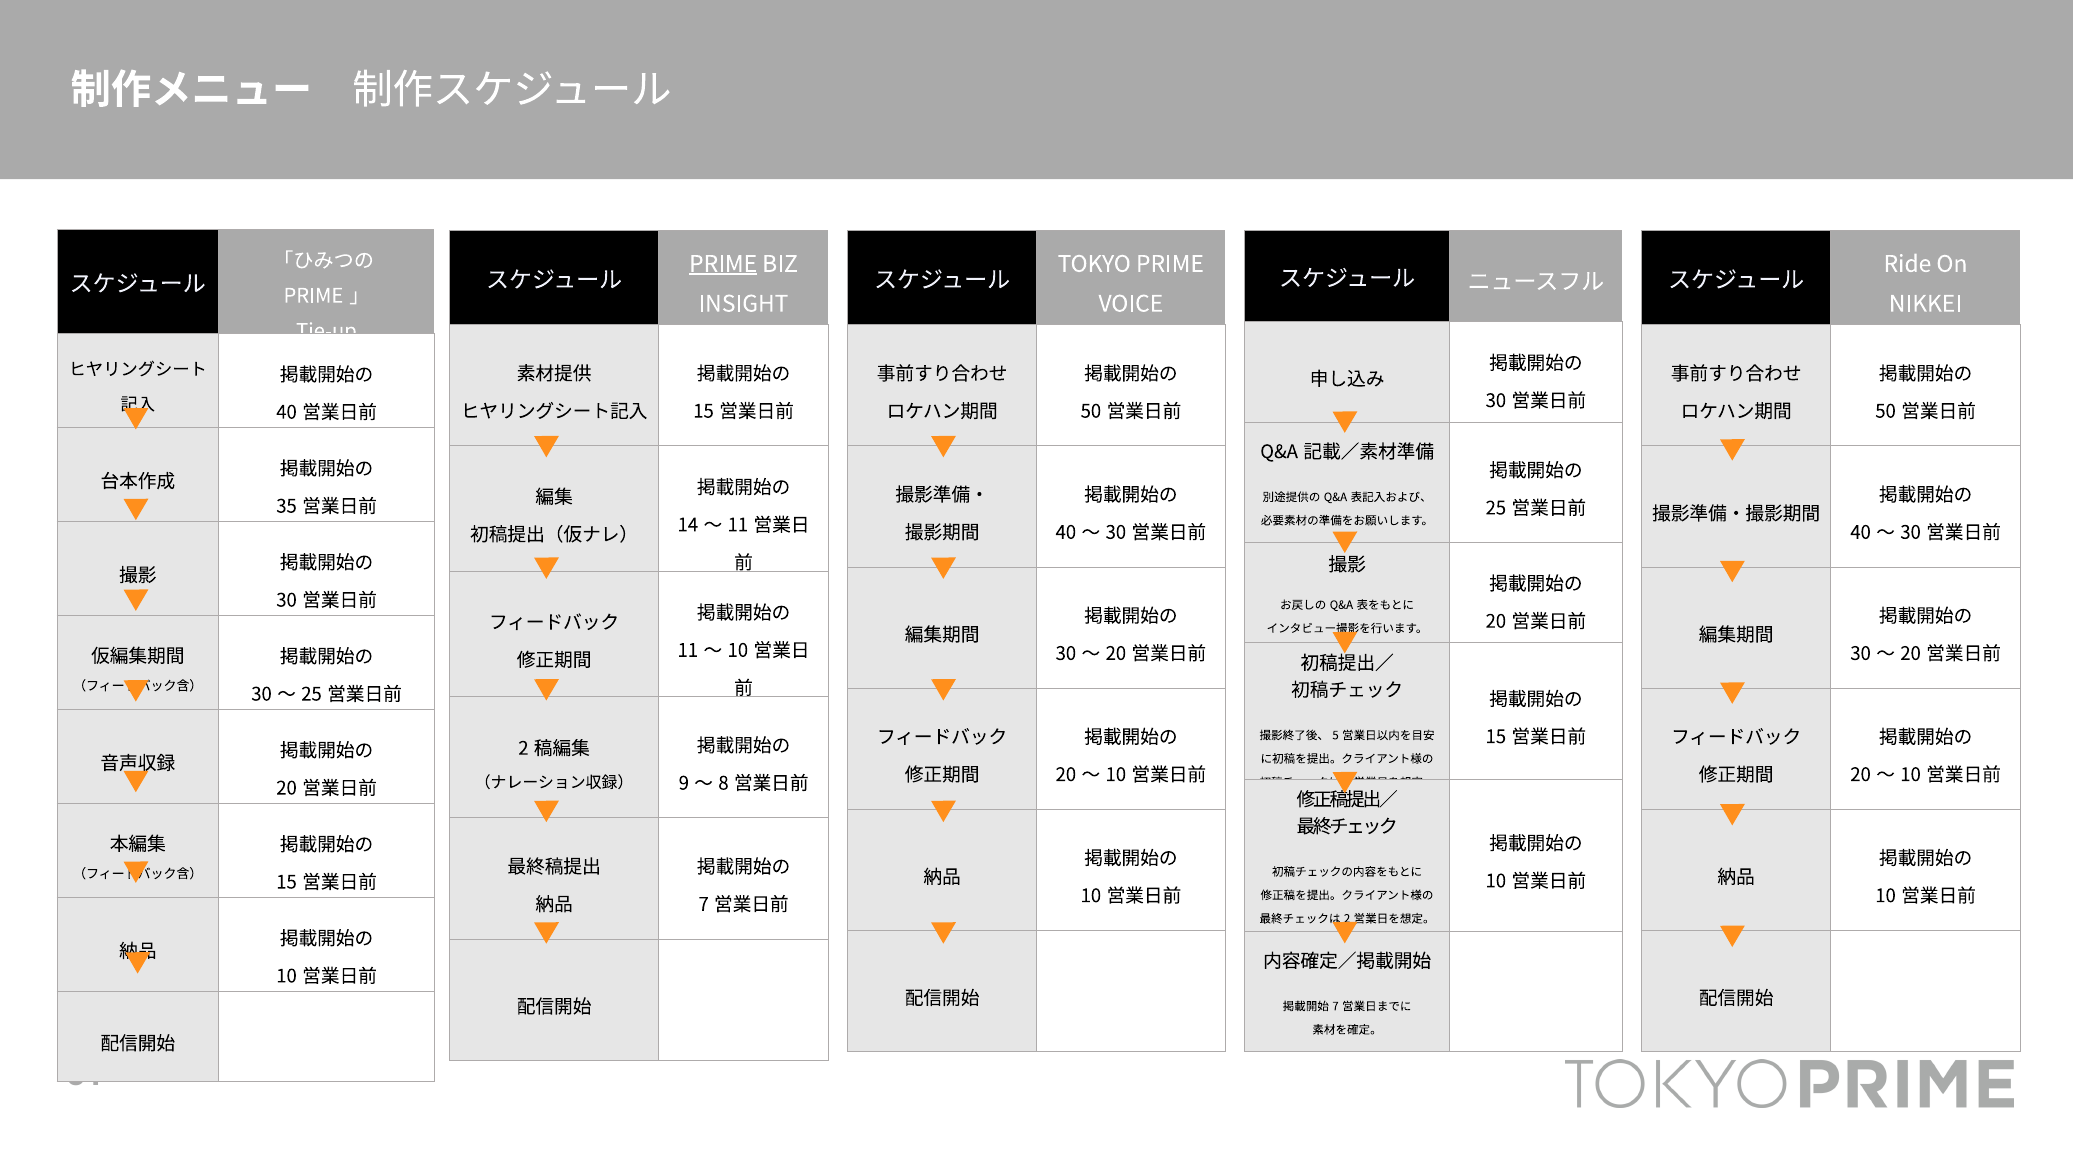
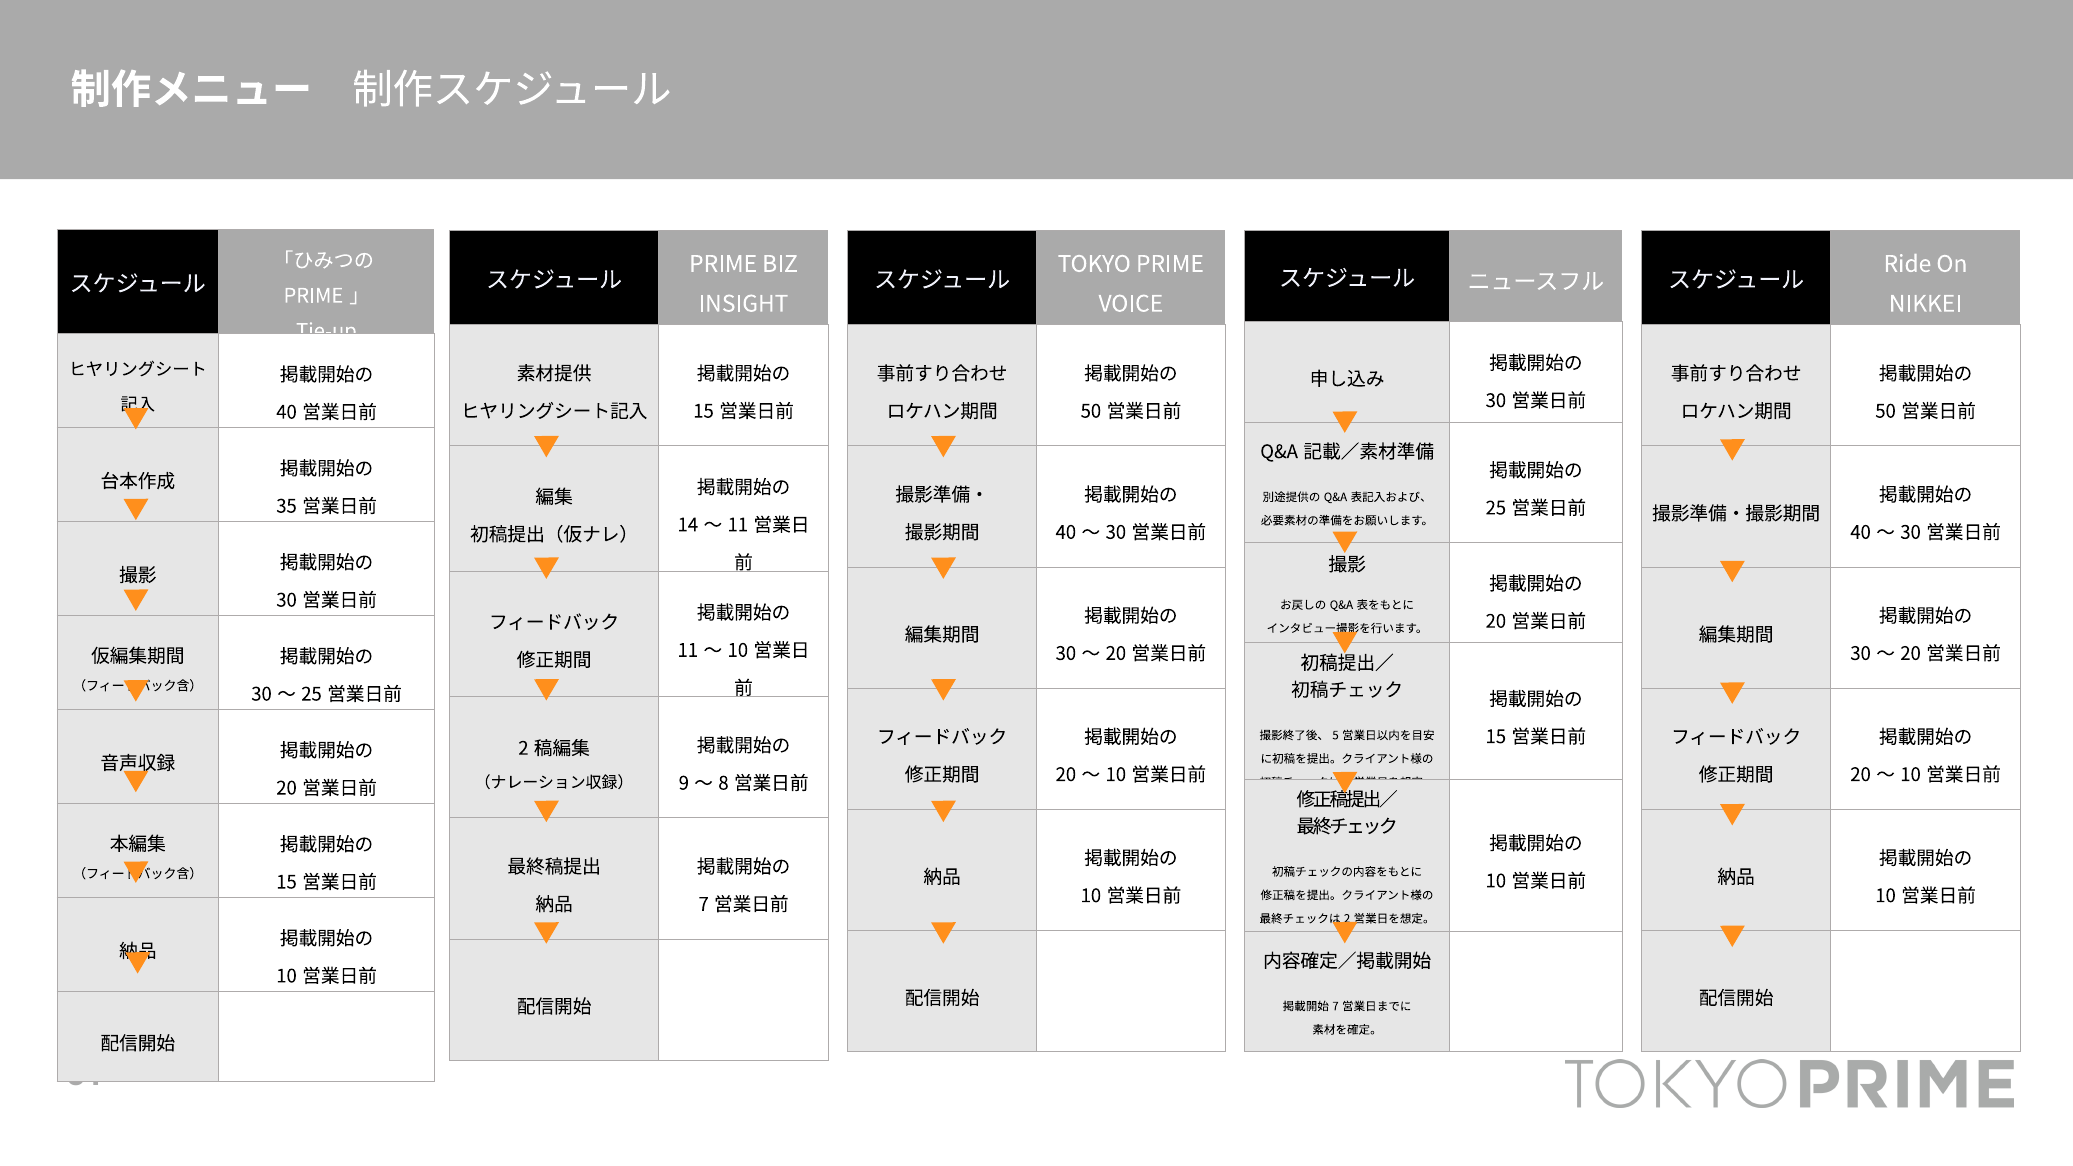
PRIME underline: present -> none (723, 264)
